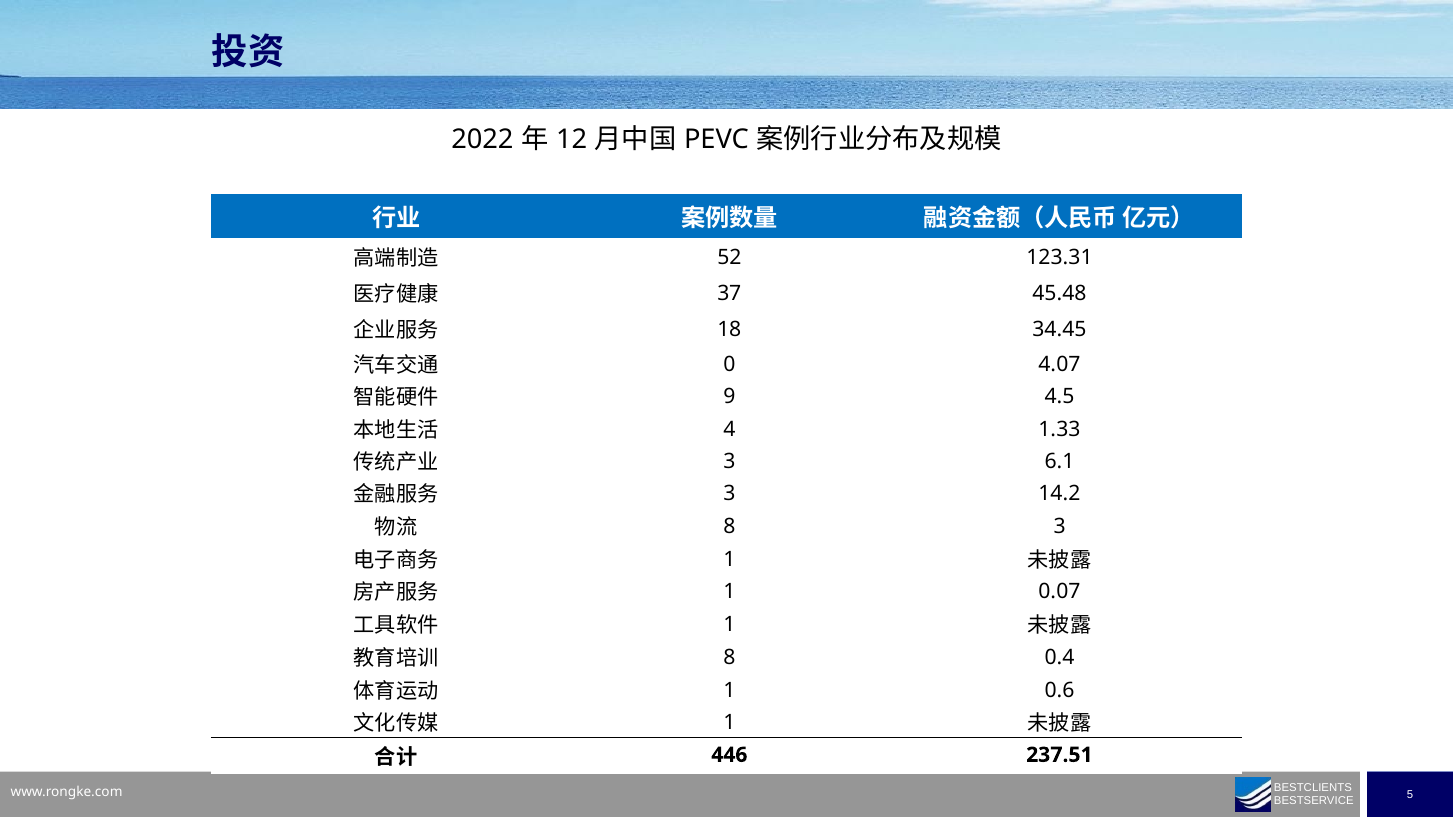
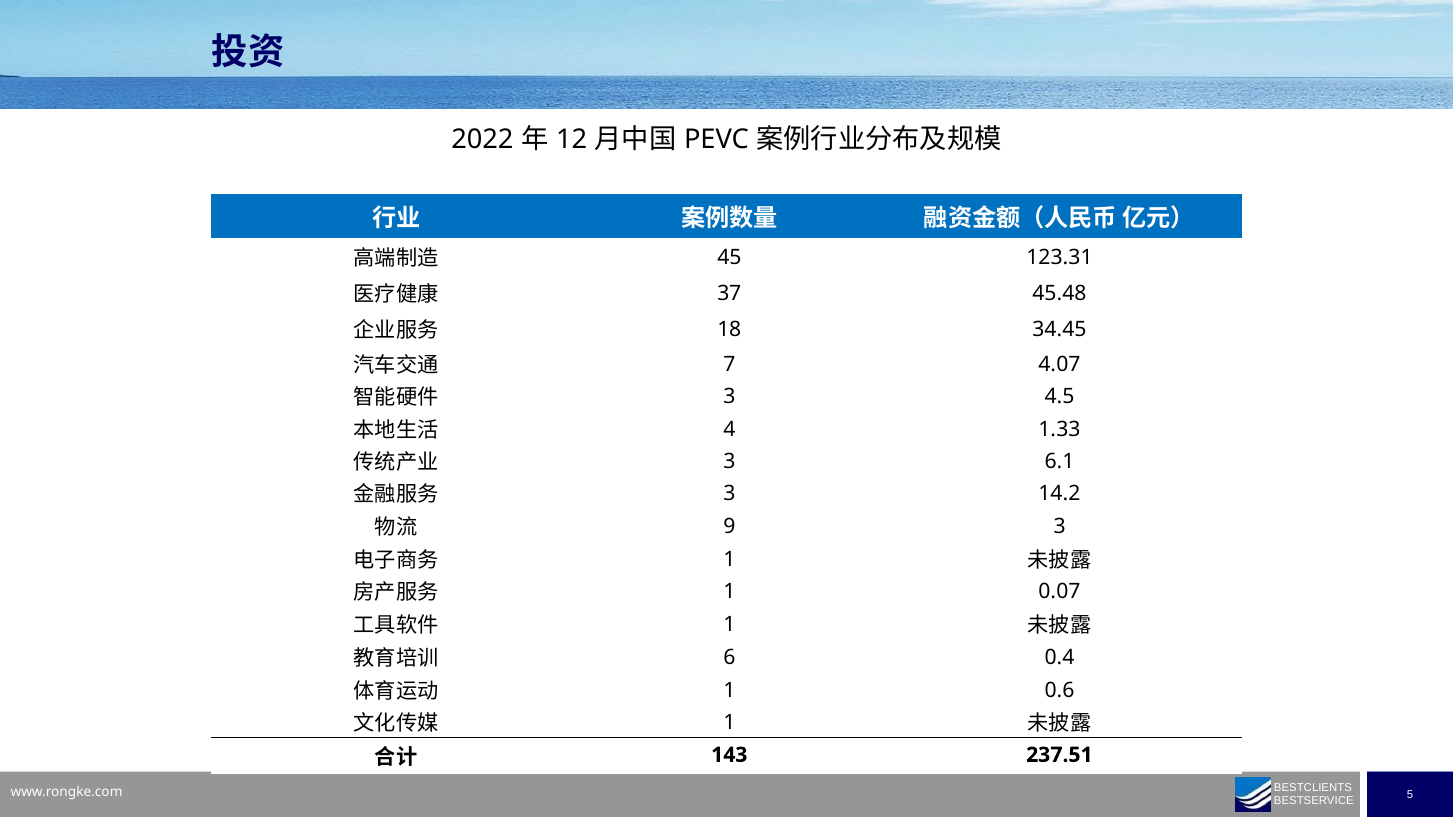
52: 52 -> 45 (729, 258)
0: 0 -> 7 (729, 364)
9: 9 -> 3 (729, 397)
8: 8 -> 9 (729, 527)
8: 8 -> 6 (729, 658)
446: 446 -> 143 (729, 755)
